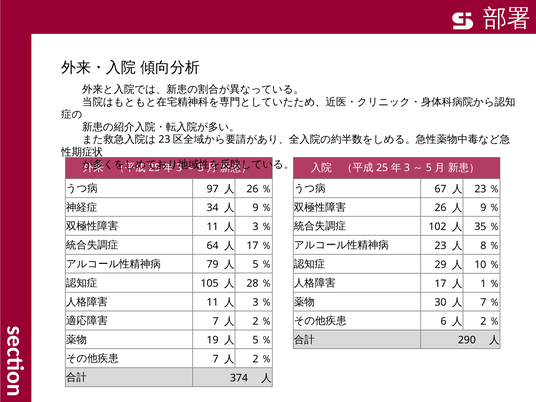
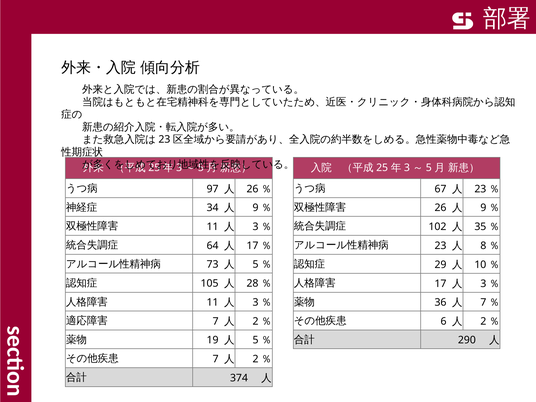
79: 79 -> 73 (213, 264)
1: 1 -> 3 (483, 284)
30: 30 -> 36 (440, 302)
